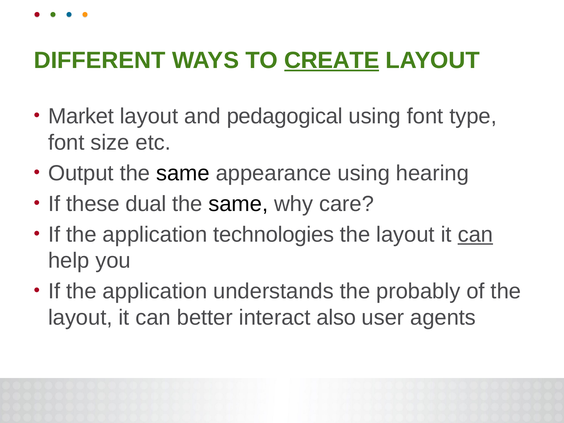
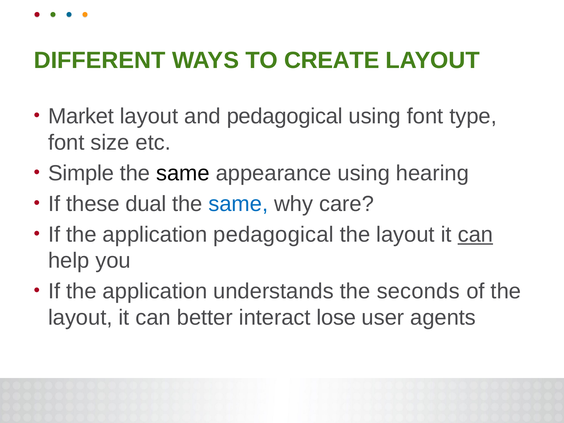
CREATE underline: present -> none (332, 60)
Output: Output -> Simple (81, 173)
same colour: black -> blue (238, 204)
application technologies: technologies -> pedagogical (273, 234)
probably: probably -> seconds (418, 291)
also: also -> lose (336, 318)
